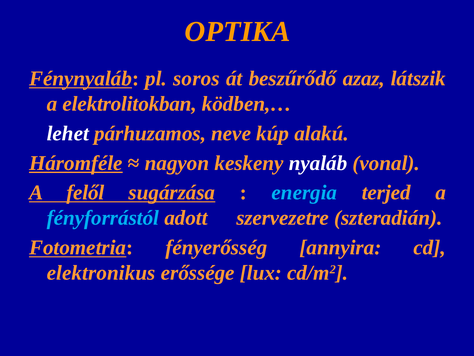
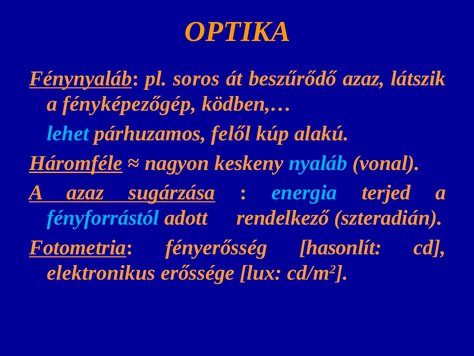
elektrolitokban: elektrolitokban -> fényképezőgép (130, 104)
lehet colour: white -> light blue (68, 133)
neve: neve -> felől (231, 133)
nyaláb colour: white -> light blue (318, 163)
A felől: felől -> azaz (85, 192)
szervezetre: szervezetre -> rendelkező (283, 218)
annyira: annyira -> hasonlít (341, 247)
